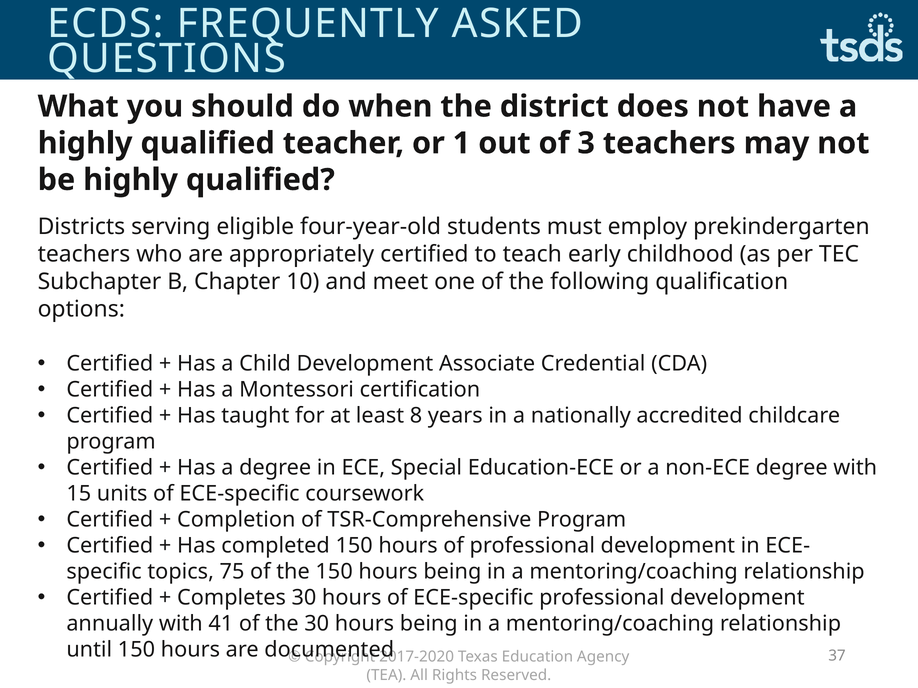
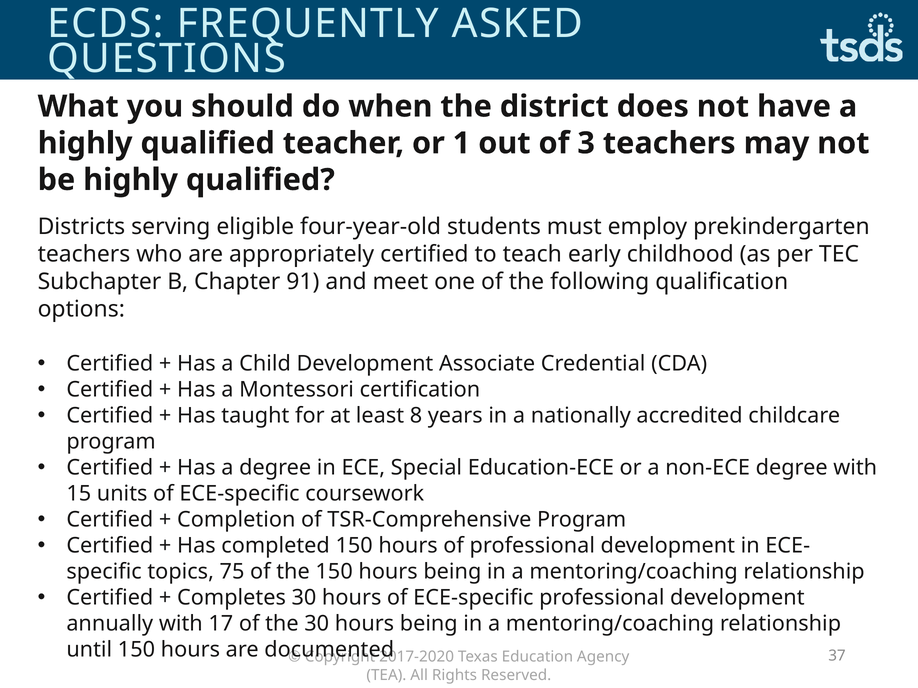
10: 10 -> 91 (303, 282)
41: 41 -> 17 (221, 624)
